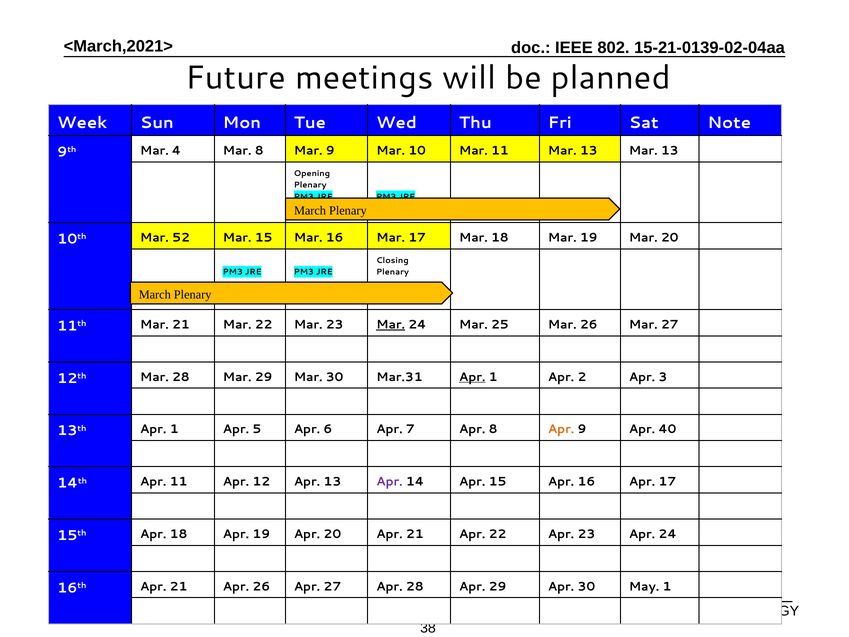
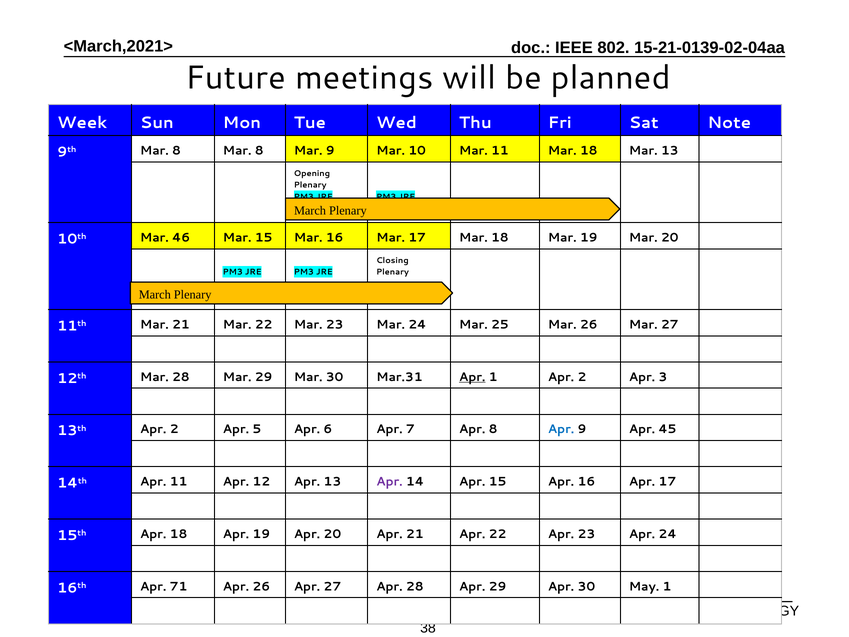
9th Mar 4: 4 -> 8 (176, 151)
11 Mar 13: 13 -> 18 (589, 151)
52: 52 -> 46 (181, 238)
Mar underline: present -> none (391, 325)
13th Apr 1: 1 -> 2 (174, 429)
Apr colour: orange -> blue (561, 429)
40: 40 -> 45 (667, 429)
16th Apr 21: 21 -> 71 (179, 586)
